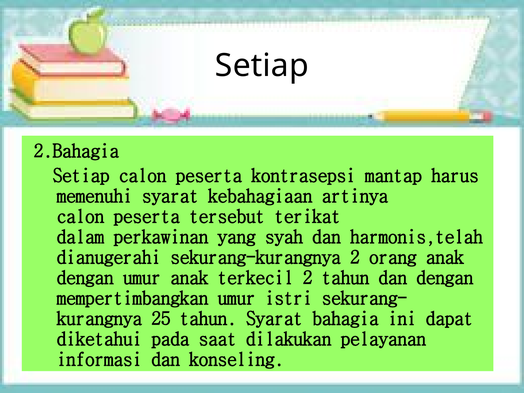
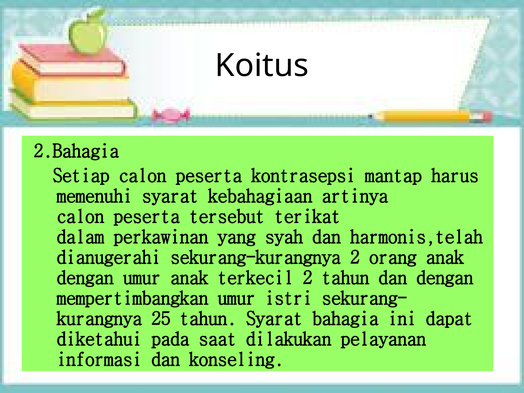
Setiap: Setiap -> Koitus (262, 66)
